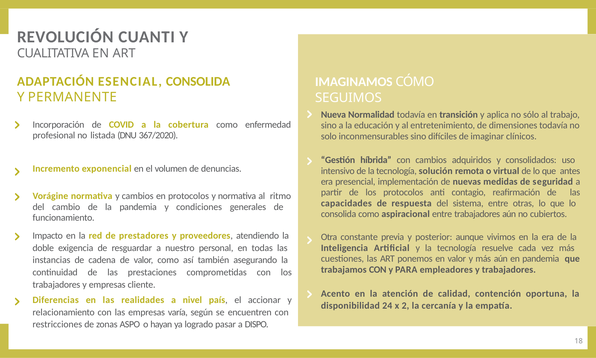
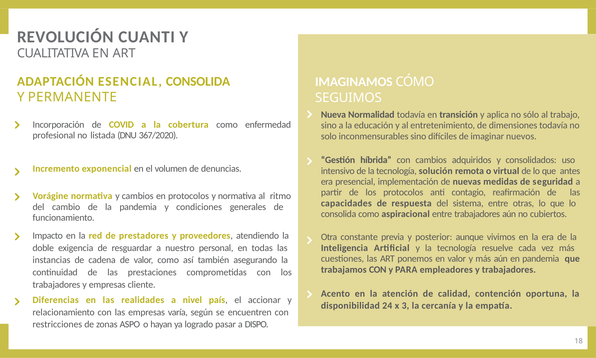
clínicos: clínicos -> nuevos (521, 136)
2: 2 -> 3 (405, 306)
